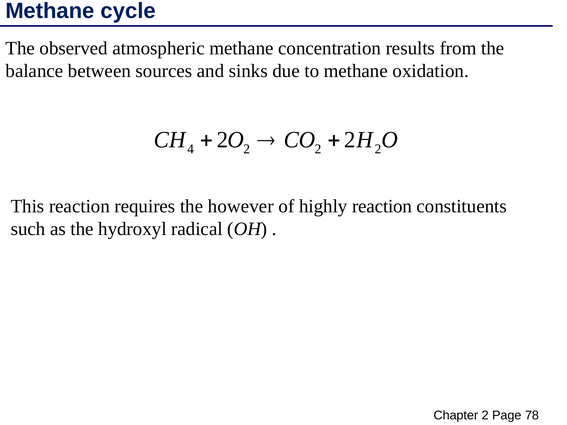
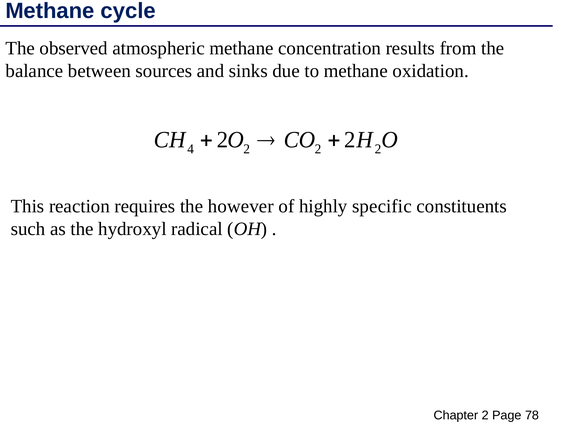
highly reaction: reaction -> specific (382, 206)
